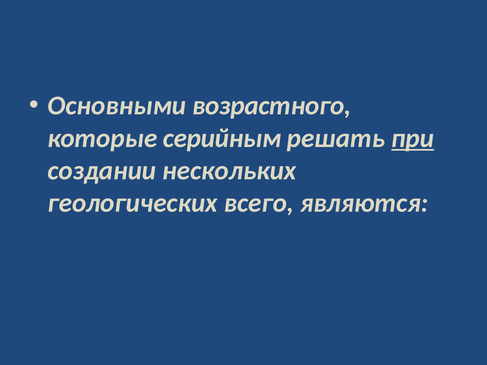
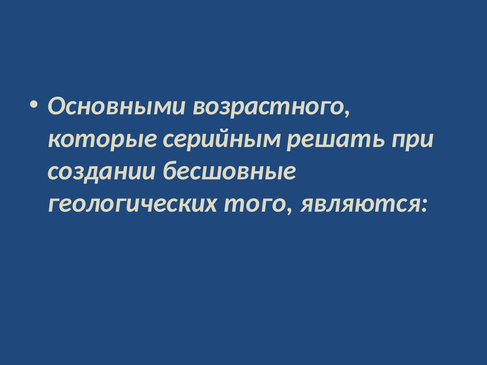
при underline: present -> none (413, 138)
нескольких: нескольких -> бесшовные (229, 171)
всего: всего -> того (259, 203)
